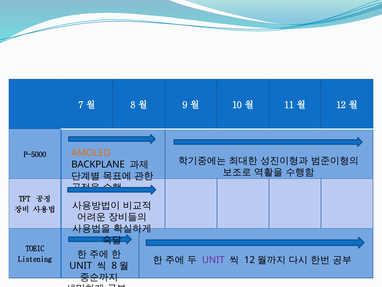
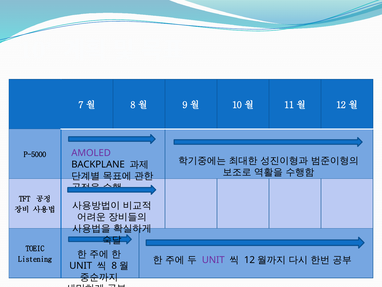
AMOLED colour: orange -> purple (91, 153)
